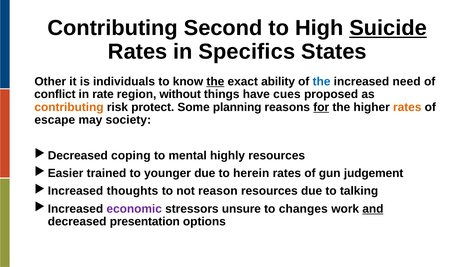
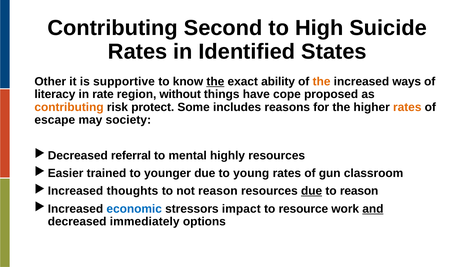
Suicide underline: present -> none (388, 28)
Specifics: Specifics -> Identified (247, 52)
individuals: individuals -> supportive (124, 82)
the colour: blue -> orange (322, 82)
need: need -> ways (407, 82)
conflict: conflict -> literacy (55, 94)
cues: cues -> cope (287, 94)
planning: planning -> includes (237, 107)
for underline: present -> none (321, 107)
coping: coping -> referral (131, 156)
herein: herein -> young (251, 173)
judgement: judgement -> classroom (374, 173)
due underline: none -> present (312, 191)
to talking: talking -> reason (359, 191)
economic colour: purple -> blue (134, 209)
unsure: unsure -> impact (241, 209)
changes: changes -> resource (303, 209)
presentation: presentation -> immediately (145, 222)
